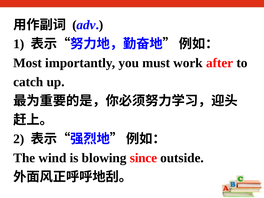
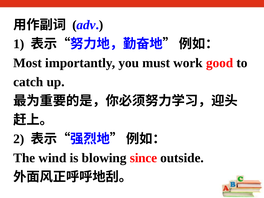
after: after -> good (220, 63)
